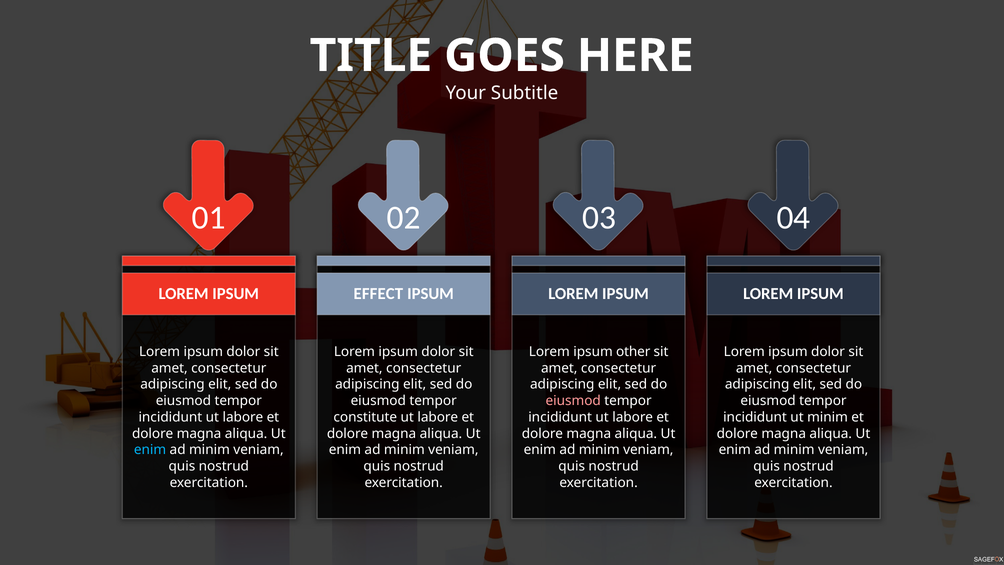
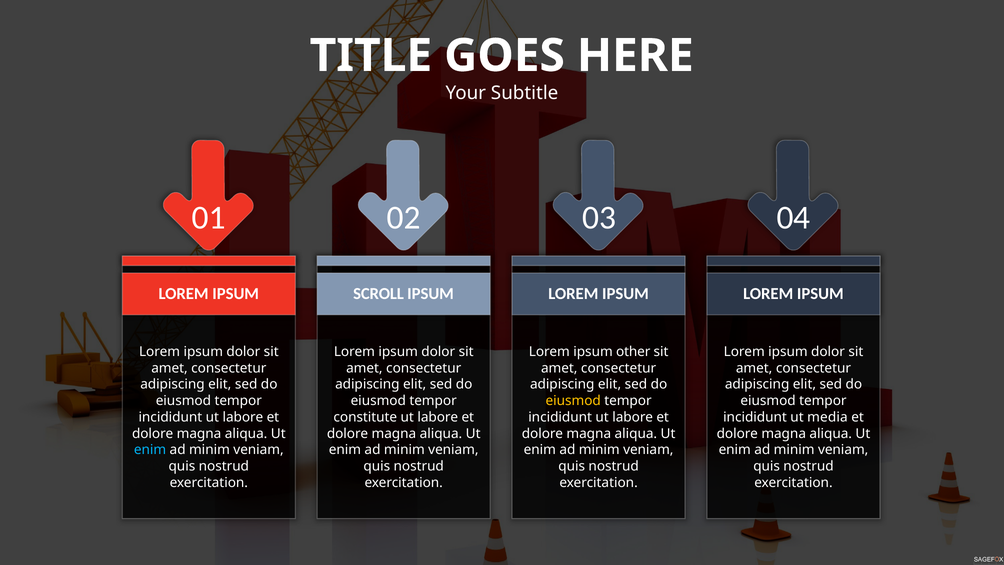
EFFECT: EFFECT -> SCROLL (379, 294)
eiusmod colour: pink -> yellow (573, 401)
ut minim: minim -> media (827, 417)
